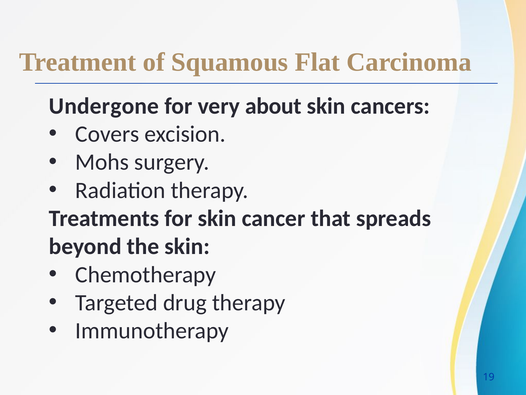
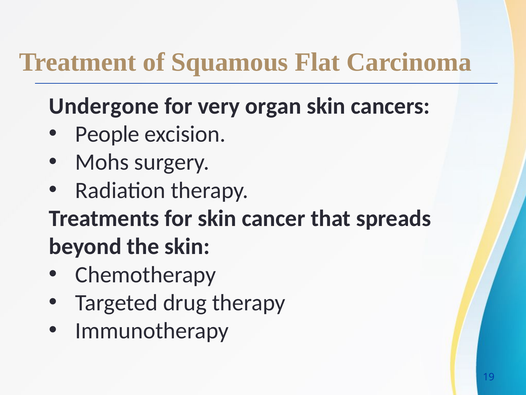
about: about -> organ (273, 106)
Covers: Covers -> People (107, 134)
